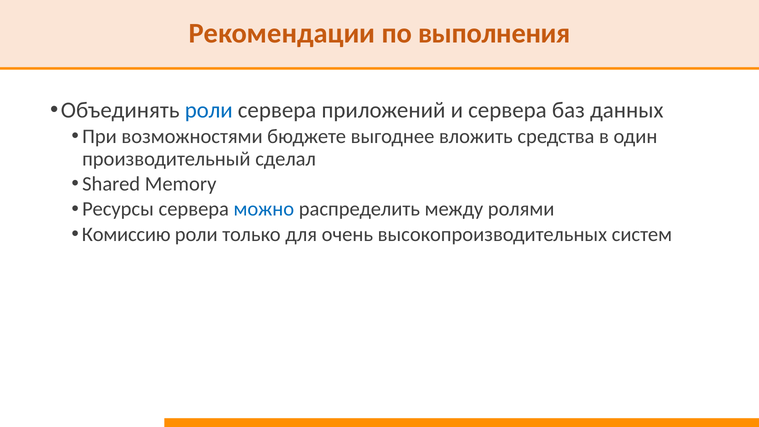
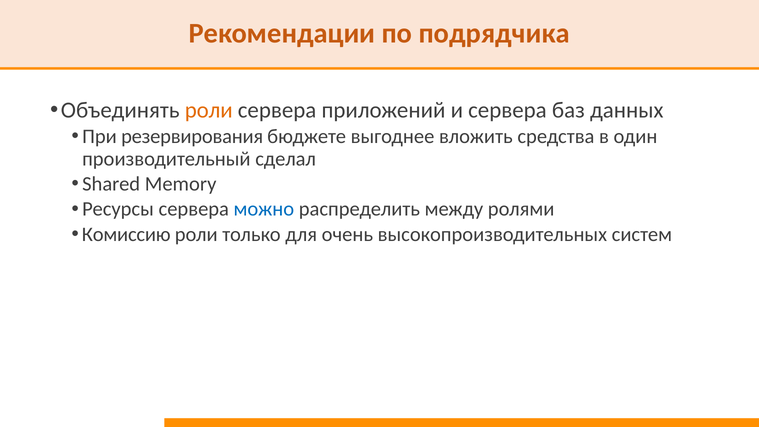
выполнения: выполнения -> подрядчика (494, 33)
роли colour: blue -> orange (209, 110)
возможностями: возможностями -> резервирования (192, 136)
